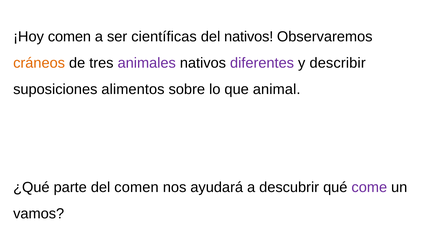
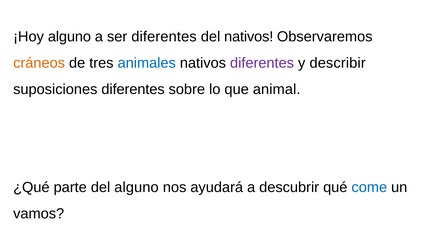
¡Hoy comen: comen -> alguno (69, 37)
ser científicas: científicas -> diferentes (164, 37)
animales colour: purple -> blue (147, 63)
suposiciones alimentos: alimentos -> diferentes (133, 89)
del comen: comen -> alguno (136, 187)
come colour: purple -> blue (369, 187)
